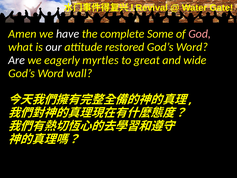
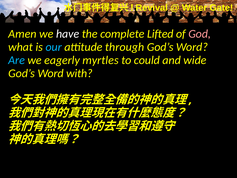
Some: Some -> Lifted (160, 34)
our colour: white -> light blue (54, 47)
restored: restored -> through (125, 47)
Are colour: white -> light blue (17, 60)
great: great -> could (147, 60)
wall: wall -> with (79, 73)
